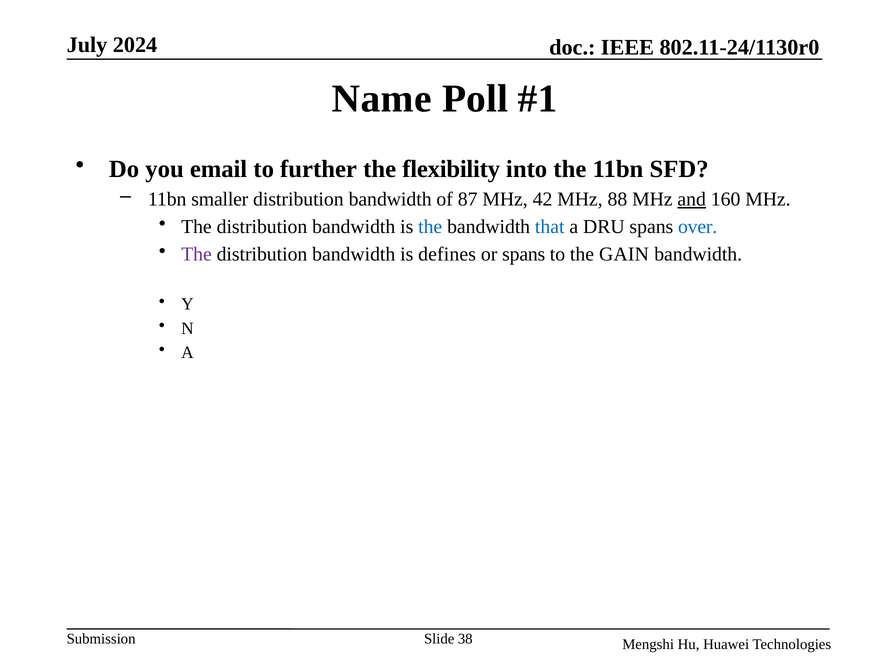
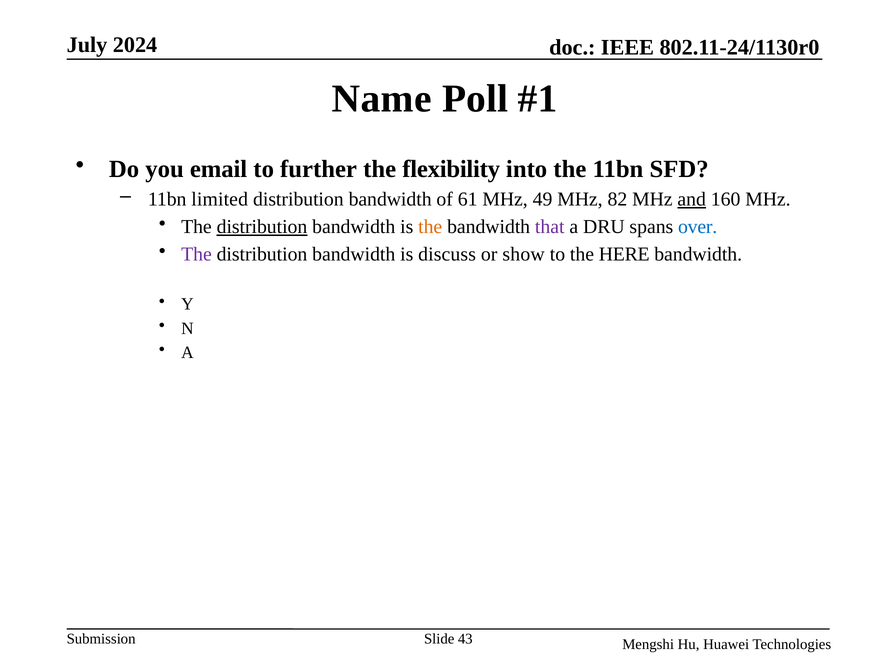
smaller: smaller -> limited (220, 199)
87: 87 -> 61 (468, 199)
42: 42 -> 49 (543, 199)
88: 88 -> 82 (617, 199)
distribution underline: none -> present (262, 227)
the colour: blue -> orange (430, 227)
that colour: blue -> purple (550, 227)
defines: defines -> discuss (447, 255)
or spans: spans -> show (524, 255)
GAIN: GAIN -> HERE (624, 255)
38: 38 -> 43 (465, 639)
